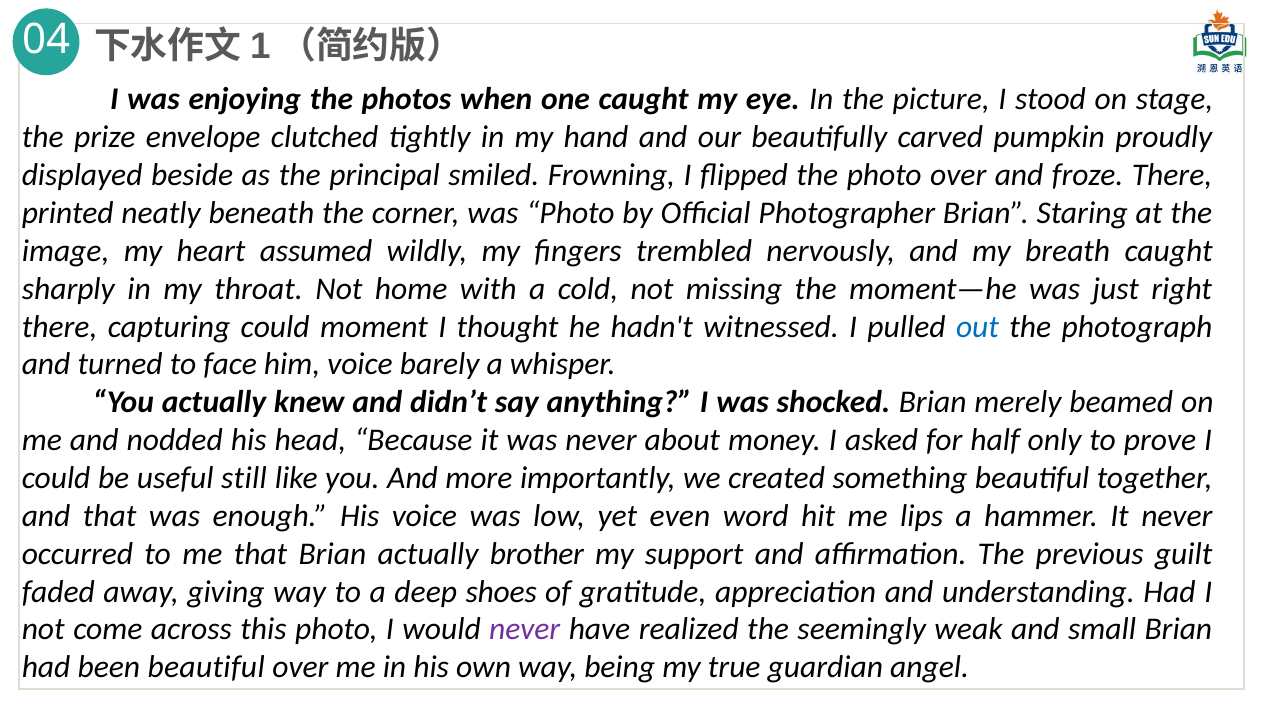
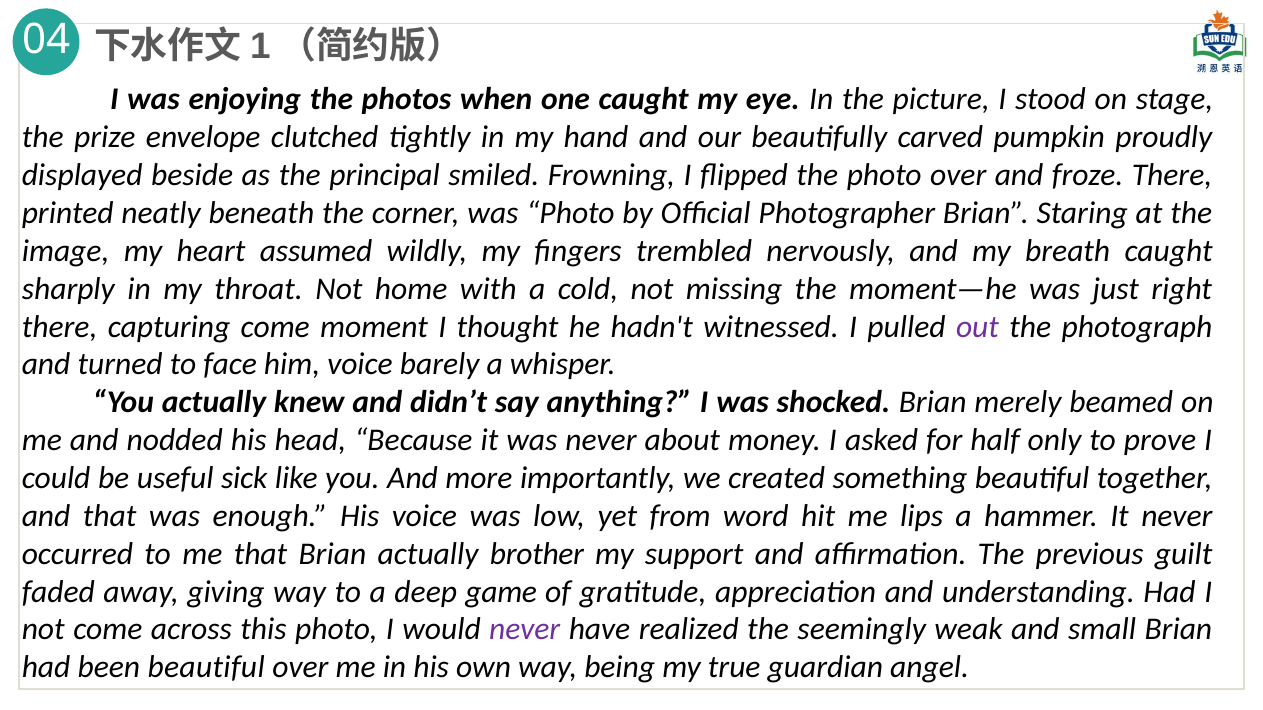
capturing could: could -> come (275, 327)
out colour: blue -> purple (978, 327)
still: still -> sick (244, 478)
even: even -> from (680, 516)
shoes: shoes -> game (501, 592)
